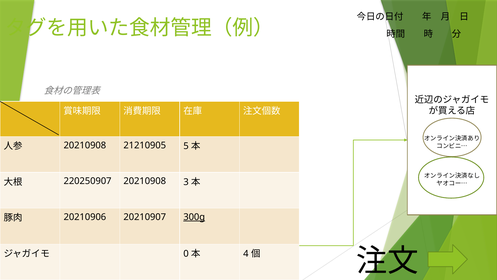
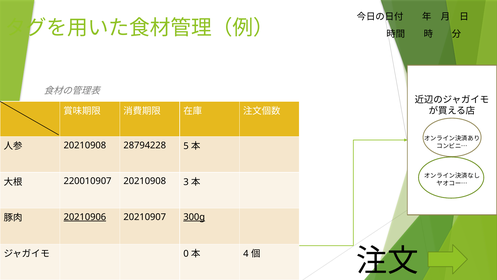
21210905: 21210905 -> 28794228 (145, 145)
220250907: 220250907 -> 220010907 (88, 181)
20210906 underline: none -> present (85, 217)
